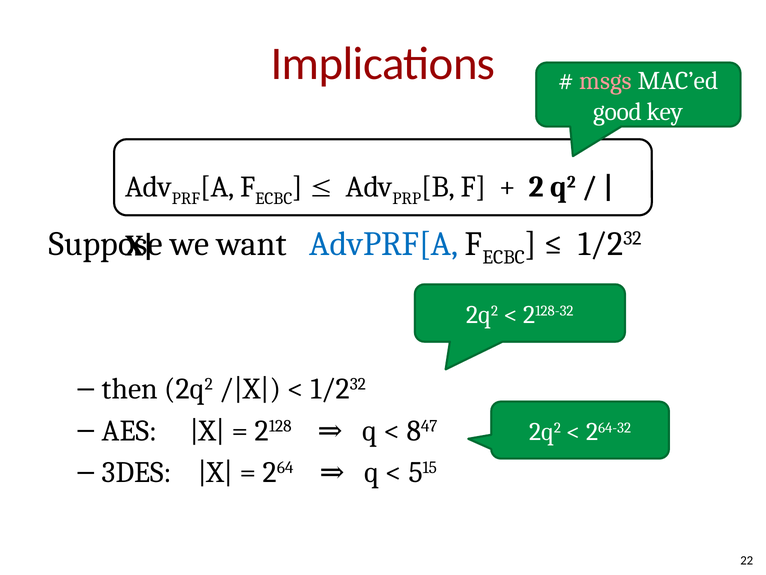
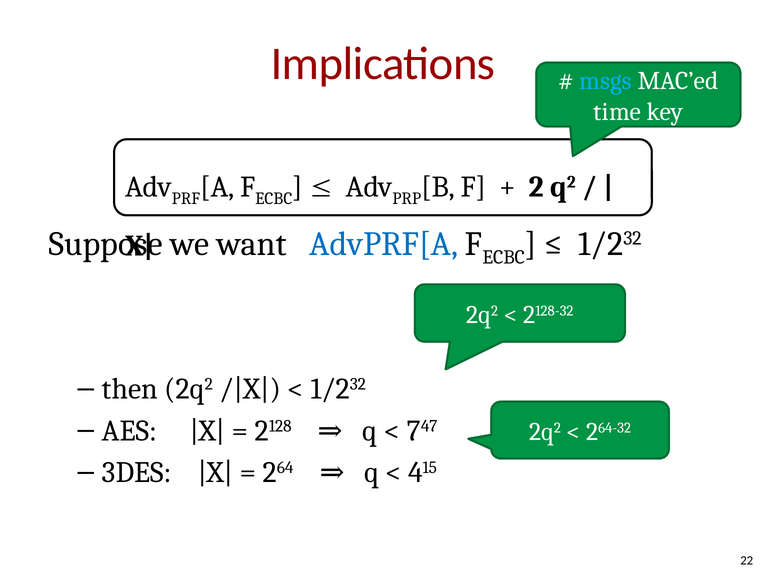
msgs colour: pink -> light blue (606, 81)
good: good -> time (617, 112)
8: 8 -> 7 (414, 430)
5: 5 -> 4 (416, 472)
